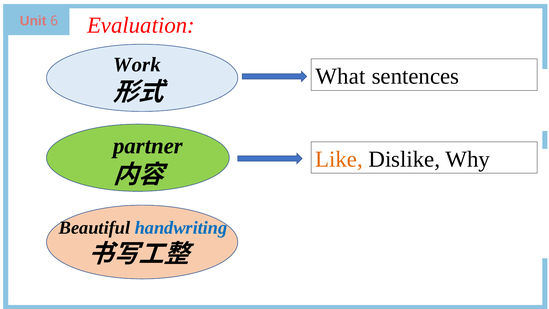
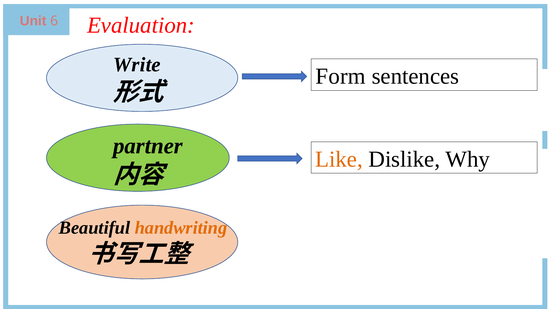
Work: Work -> Write (137, 65)
What: What -> Form (341, 76)
handwriting colour: blue -> orange (181, 228)
